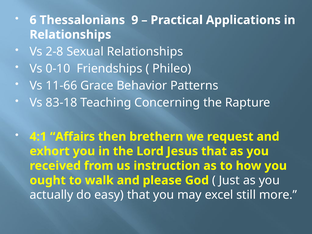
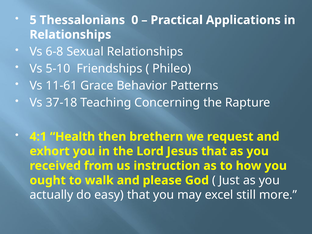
6: 6 -> 5 (33, 20)
9: 9 -> 0 (135, 20)
2-8: 2-8 -> 6-8 (55, 52)
0-10: 0-10 -> 5-10 (58, 69)
11-66: 11-66 -> 11-61 (61, 86)
83-18: 83-18 -> 37-18 (61, 103)
Affairs: Affairs -> Health (72, 137)
